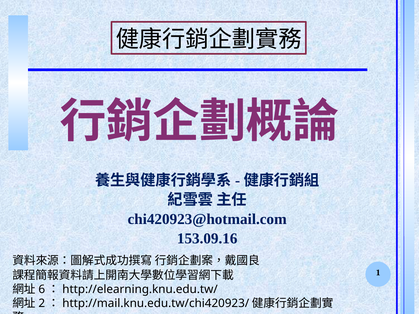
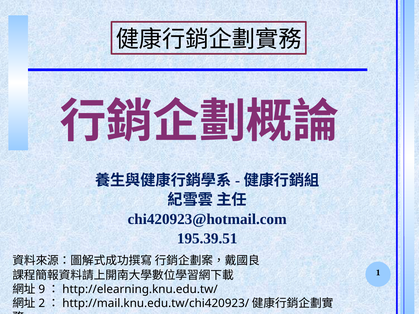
153.09.16: 153.09.16 -> 195.39.51 (207, 239)
6: 6 -> 9 (42, 289)
